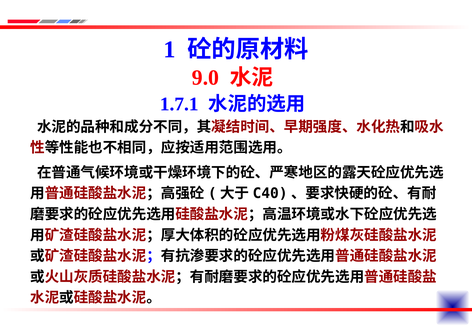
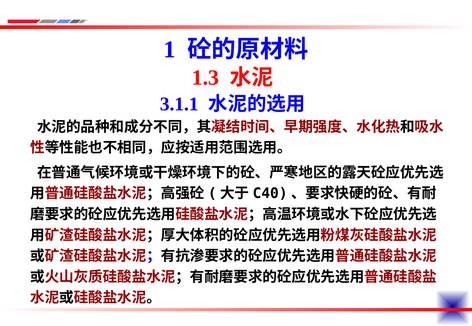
9.0: 9.0 -> 1.3 (205, 78)
1.7.1: 1.7.1 -> 3.1.1 (179, 104)
